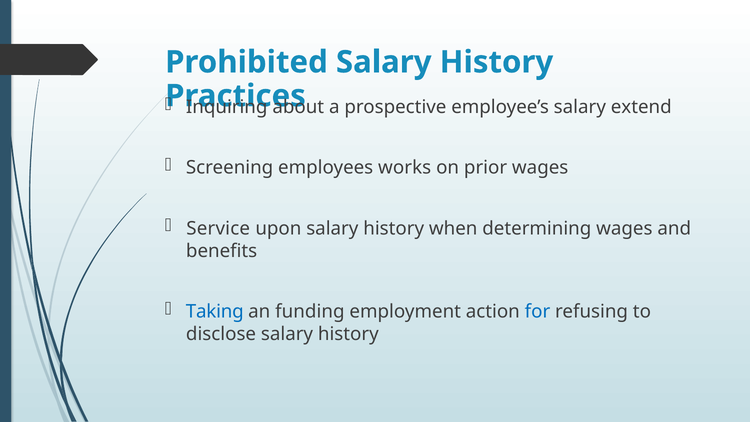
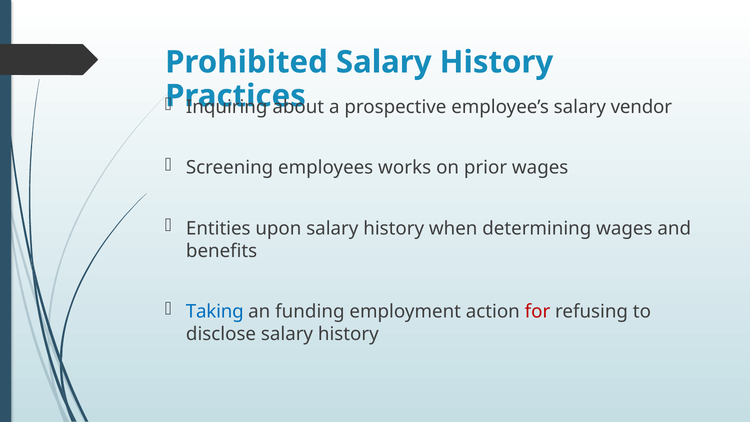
extend: extend -> vendor (641, 107)
Service: Service -> Entities (218, 228)
for colour: blue -> red (538, 311)
